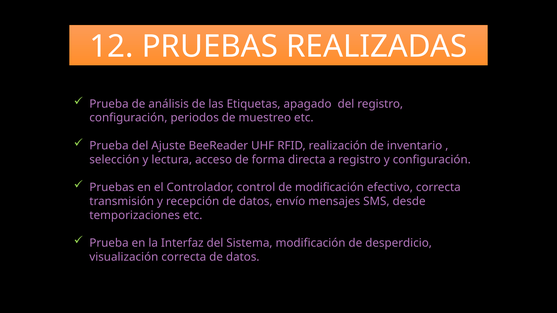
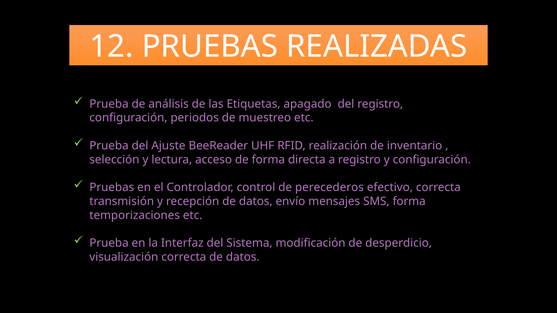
de modificación: modificación -> perecederos (329, 188)
SMS desde: desde -> forma (409, 201)
